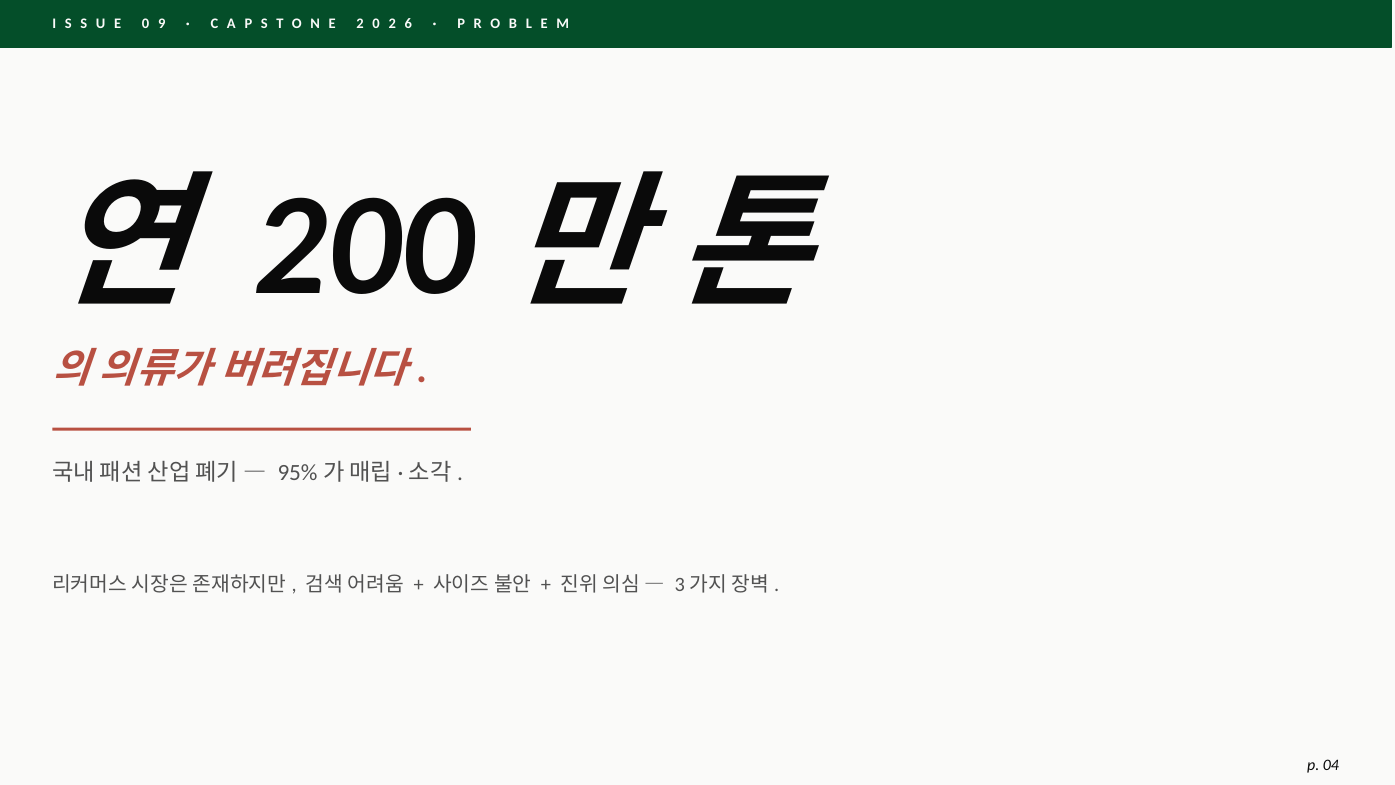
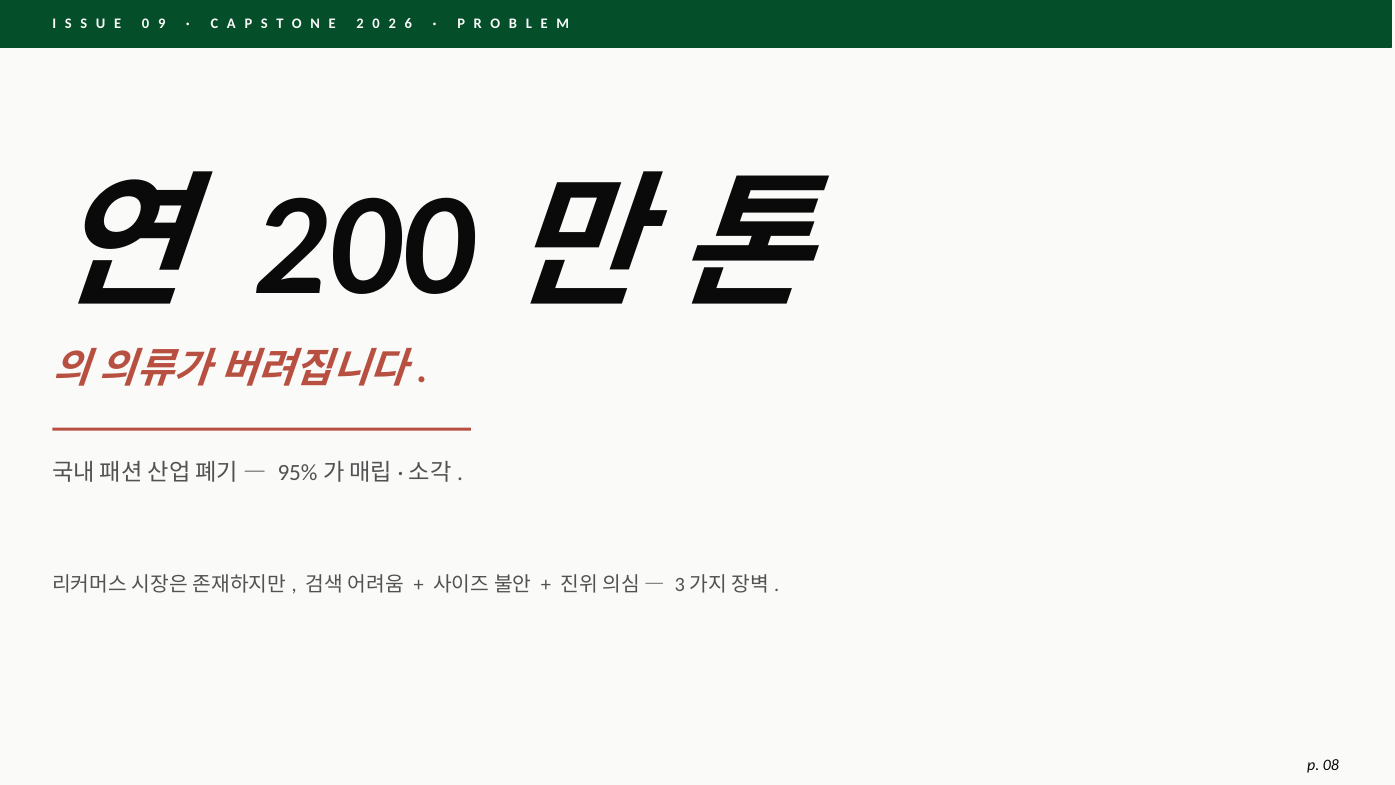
04: 04 -> 08 (1331, 765)
